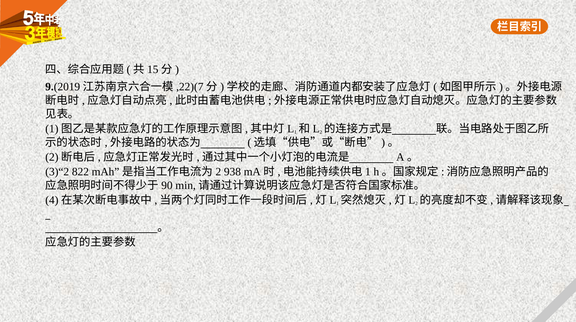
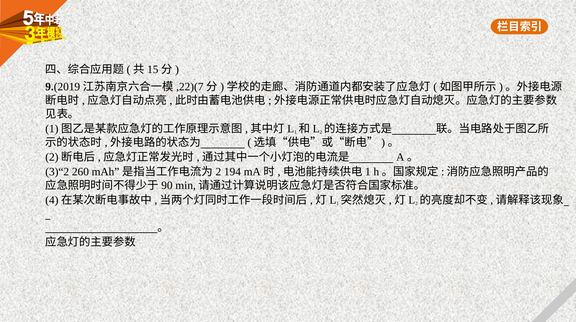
822: 822 -> 260 (80, 172)
938: 938 -> 194 (232, 172)
